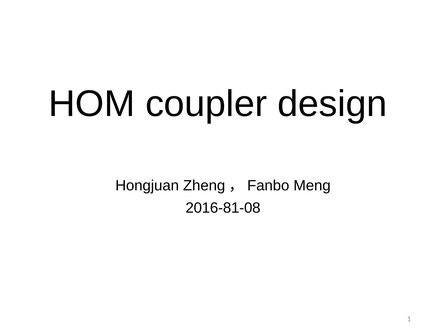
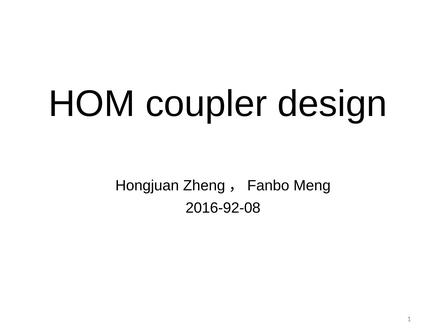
2016-81-08: 2016-81-08 -> 2016-92-08 (223, 208)
